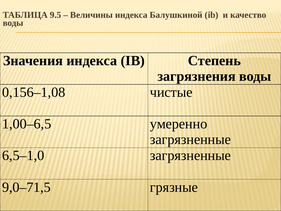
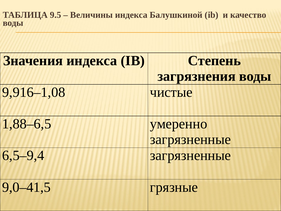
0,156–1,08: 0,156–1,08 -> 9,916–1,08 (34, 92)
1,00–6,5: 1,00–6,5 -> 1,88–6,5 (27, 124)
6,5–1,0: 6,5–1,0 -> 6,5–9,4 (23, 155)
9,0–71,5: 9,0–71,5 -> 9,0–41,5 (26, 187)
